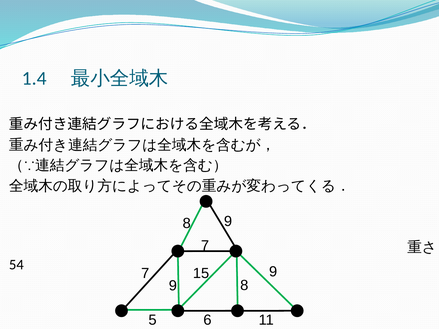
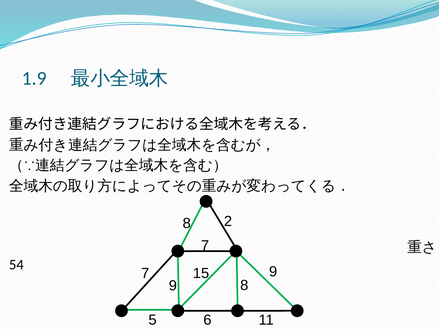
1.4: 1.4 -> 1.9 (34, 78)
9: 9 -> 2 (228, 222)
